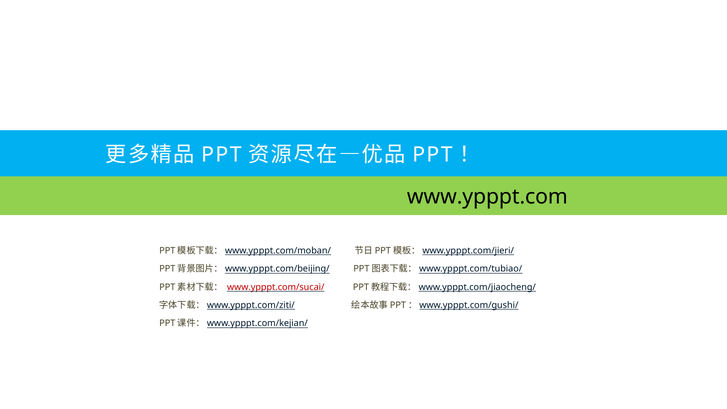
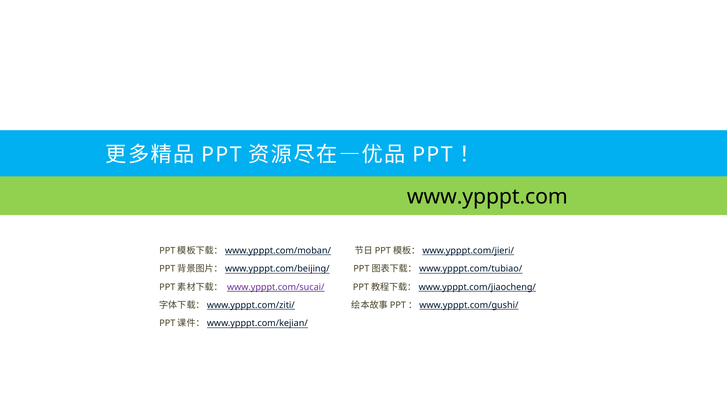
www.ypppt.com/sucai/ colour: red -> purple (276, 287)
